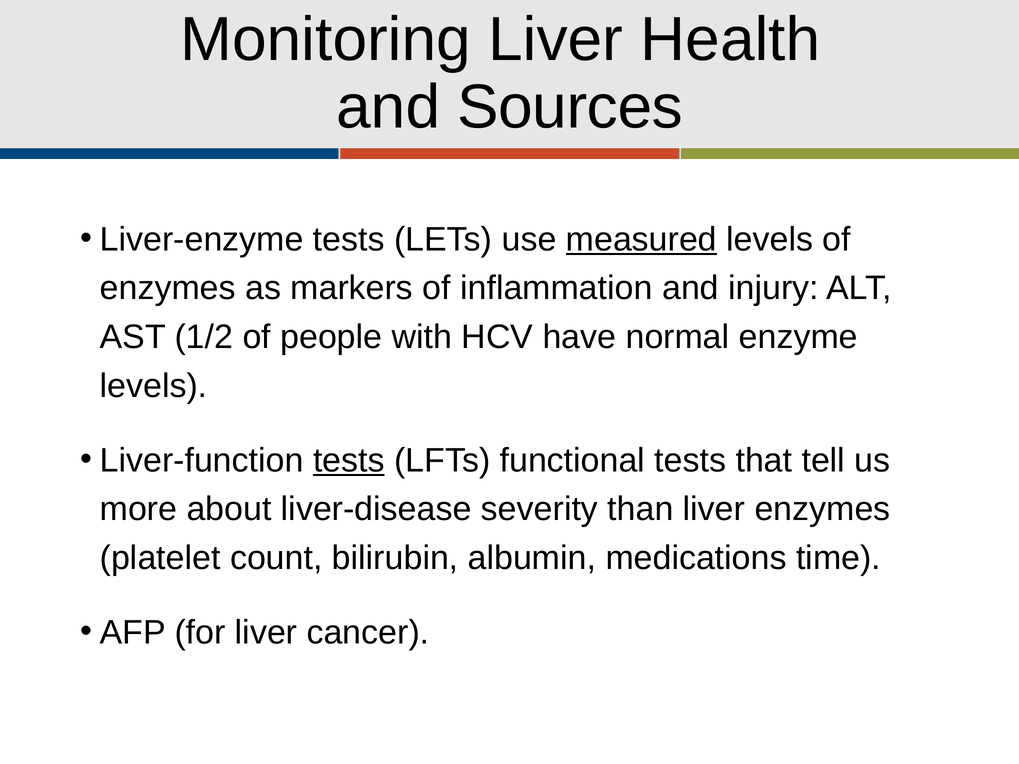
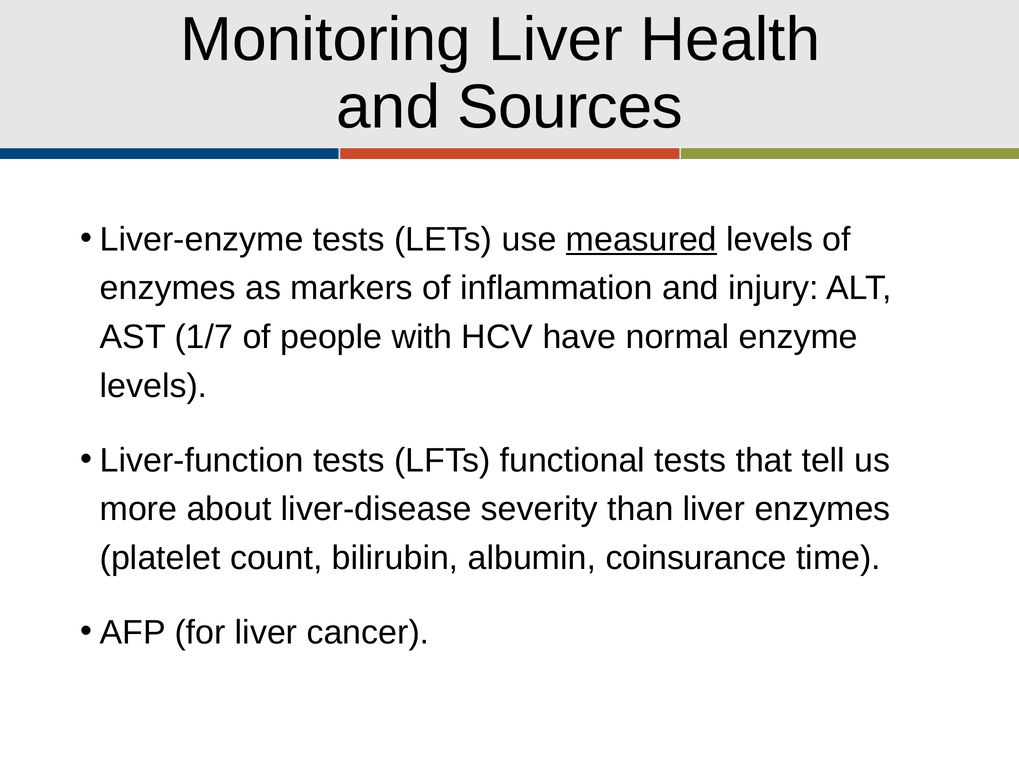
1/2: 1/2 -> 1/7 (204, 337)
tests underline: present -> none (349, 461)
medications: medications -> coinsurance (696, 558)
